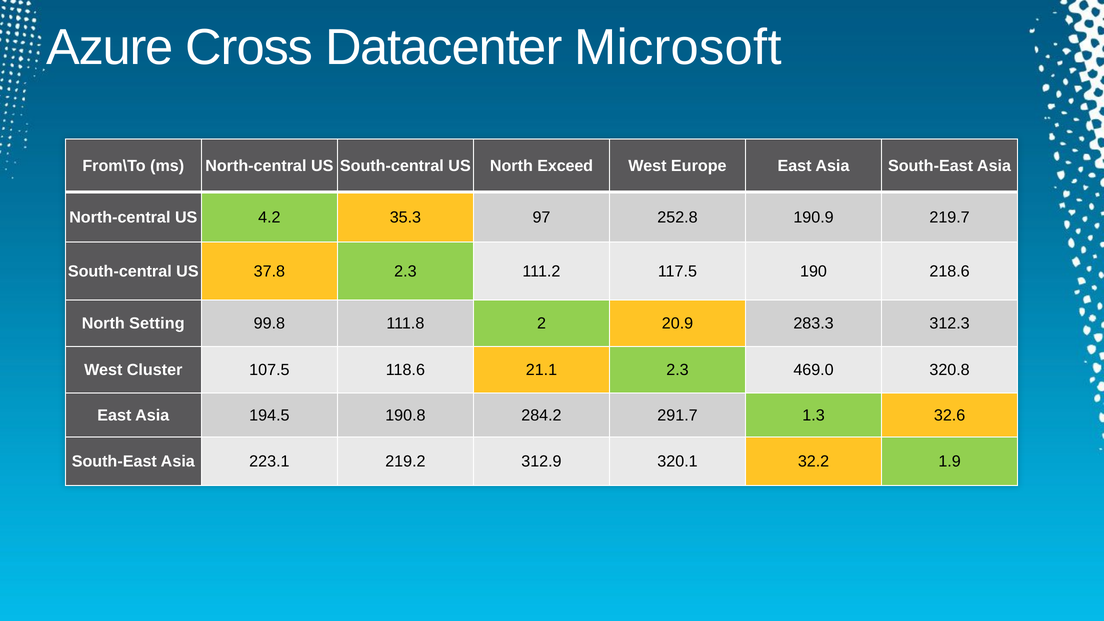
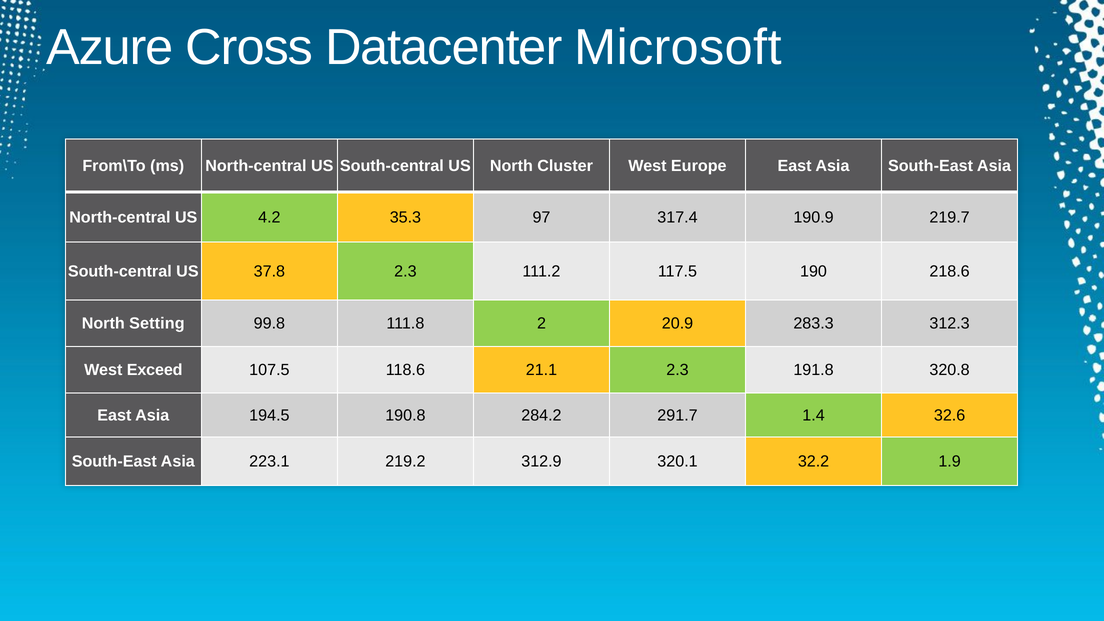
Exceed: Exceed -> Cluster (565, 166)
252.8: 252.8 -> 317.4 (677, 217)
Cluster: Cluster -> Exceed (155, 370)
469.0: 469.0 -> 191.8 (814, 370)
1.3: 1.3 -> 1.4 (814, 415)
